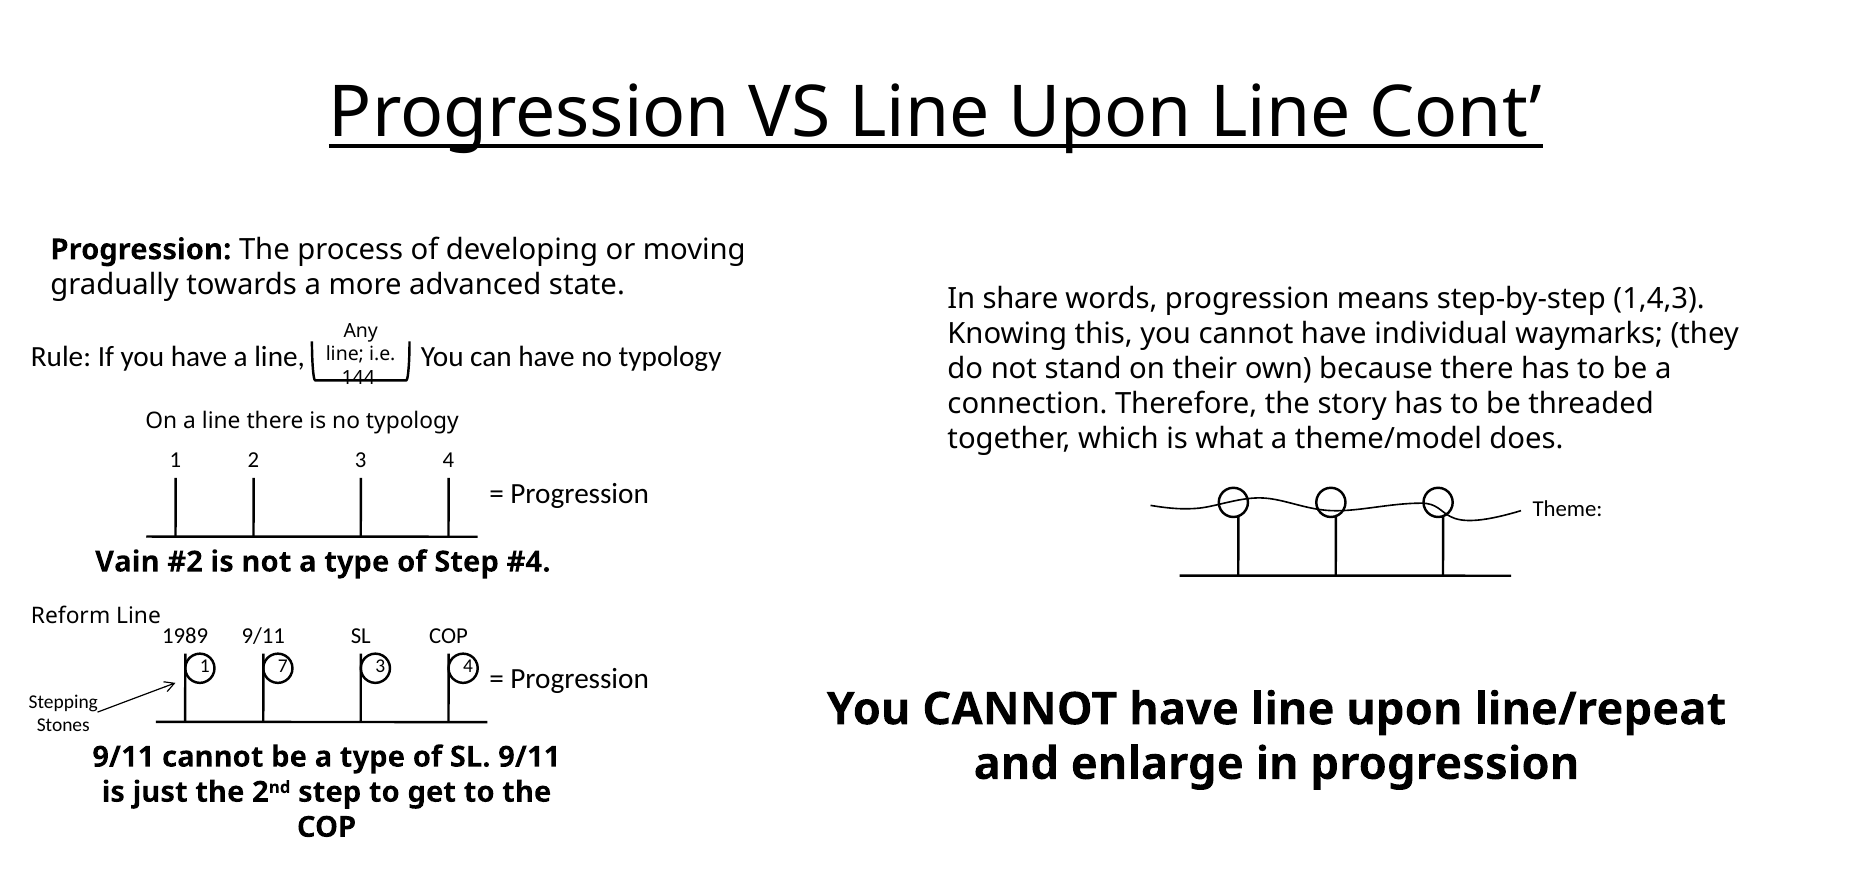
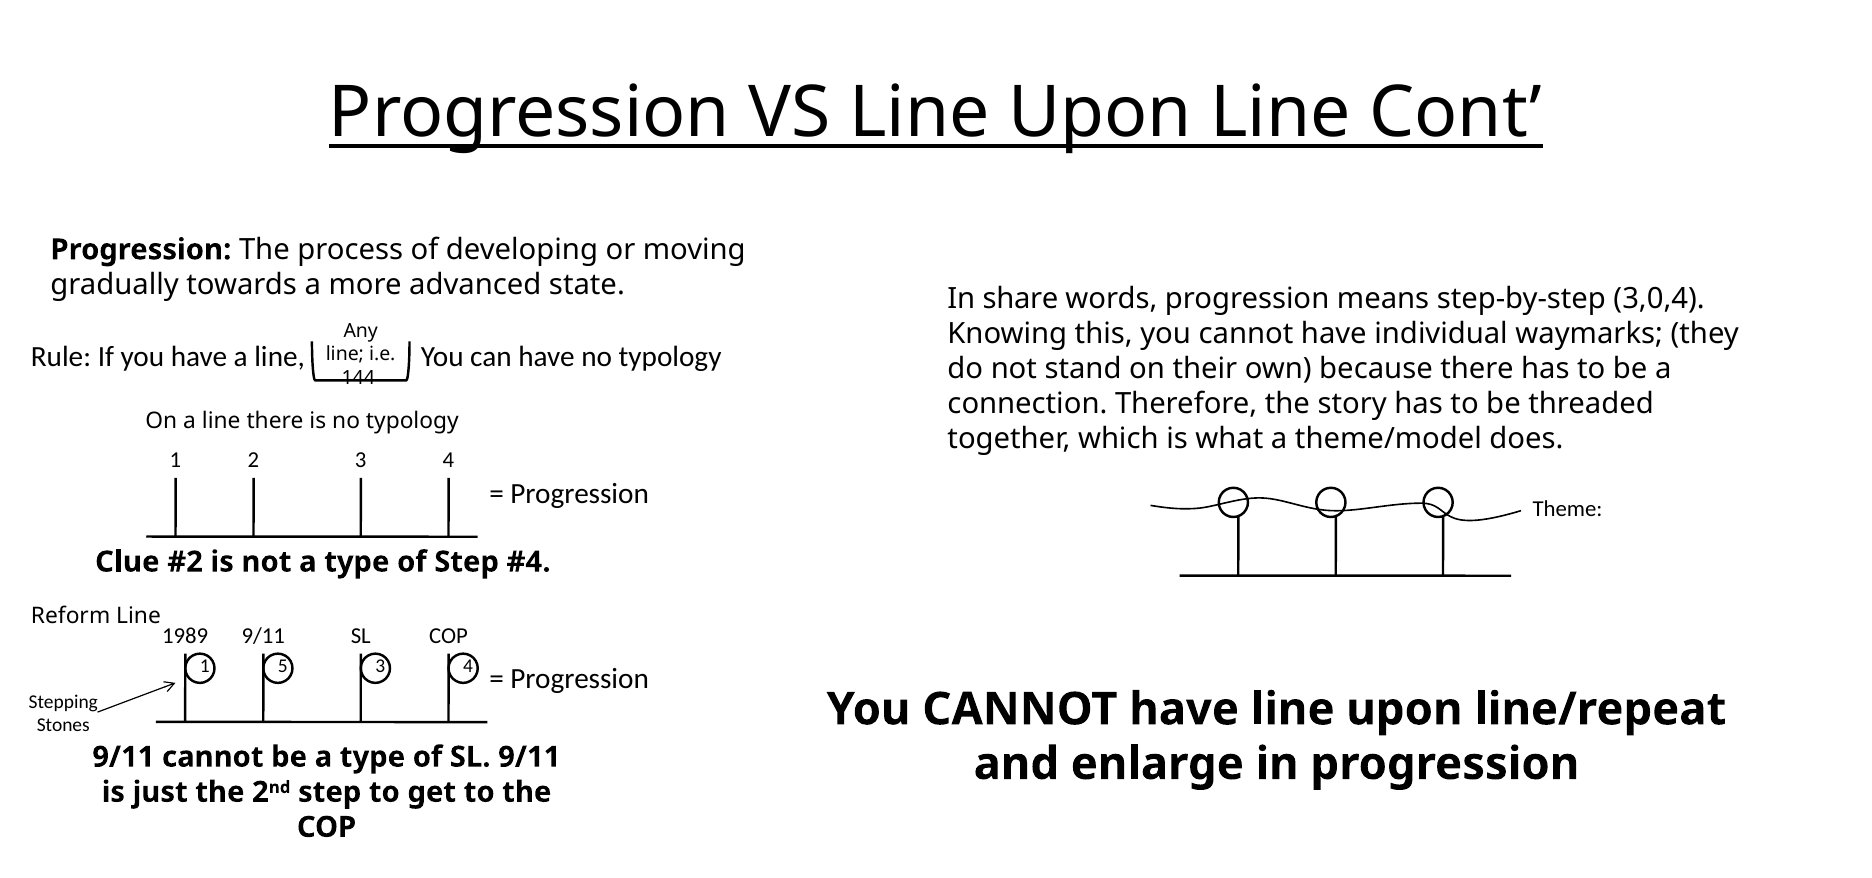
1,4,3: 1,4,3 -> 3,0,4 (1659, 298)
Vain: Vain -> Clue (127, 562)
7: 7 -> 5 (283, 666)
